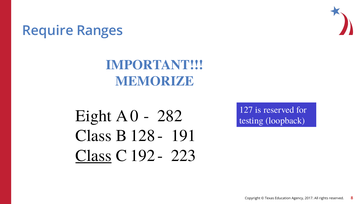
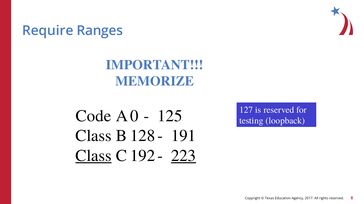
Eight: Eight -> Code (93, 116)
282: 282 -> 125 (170, 116)
223 underline: none -> present (184, 156)
